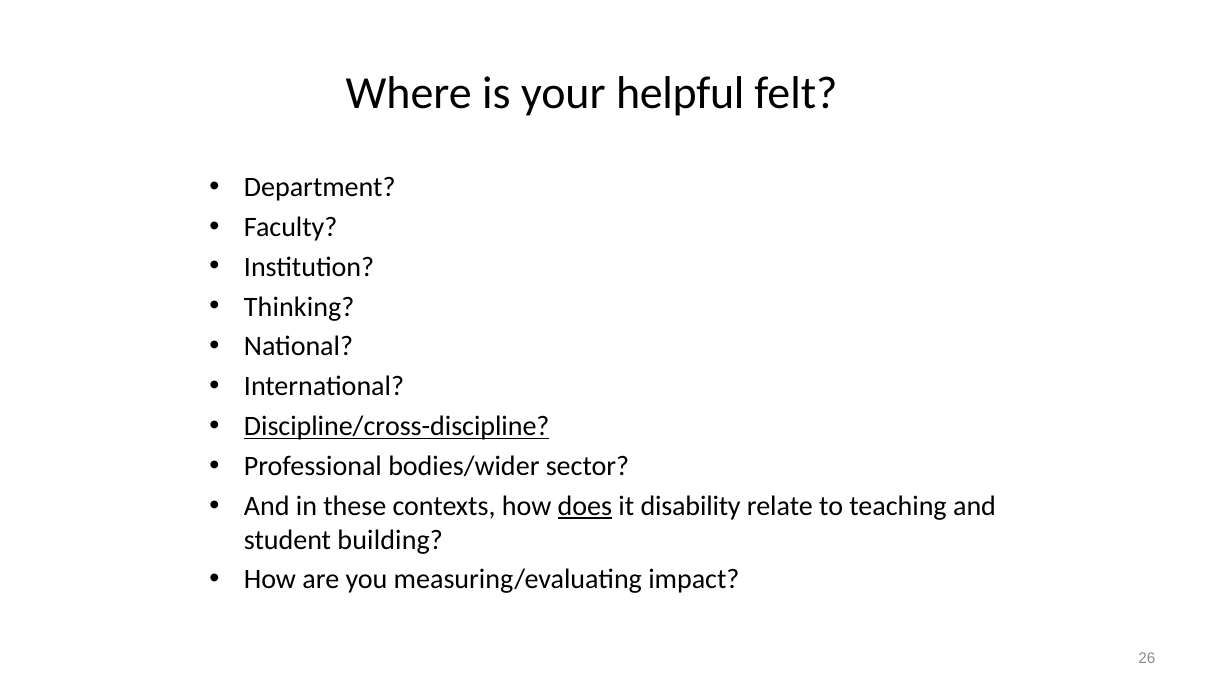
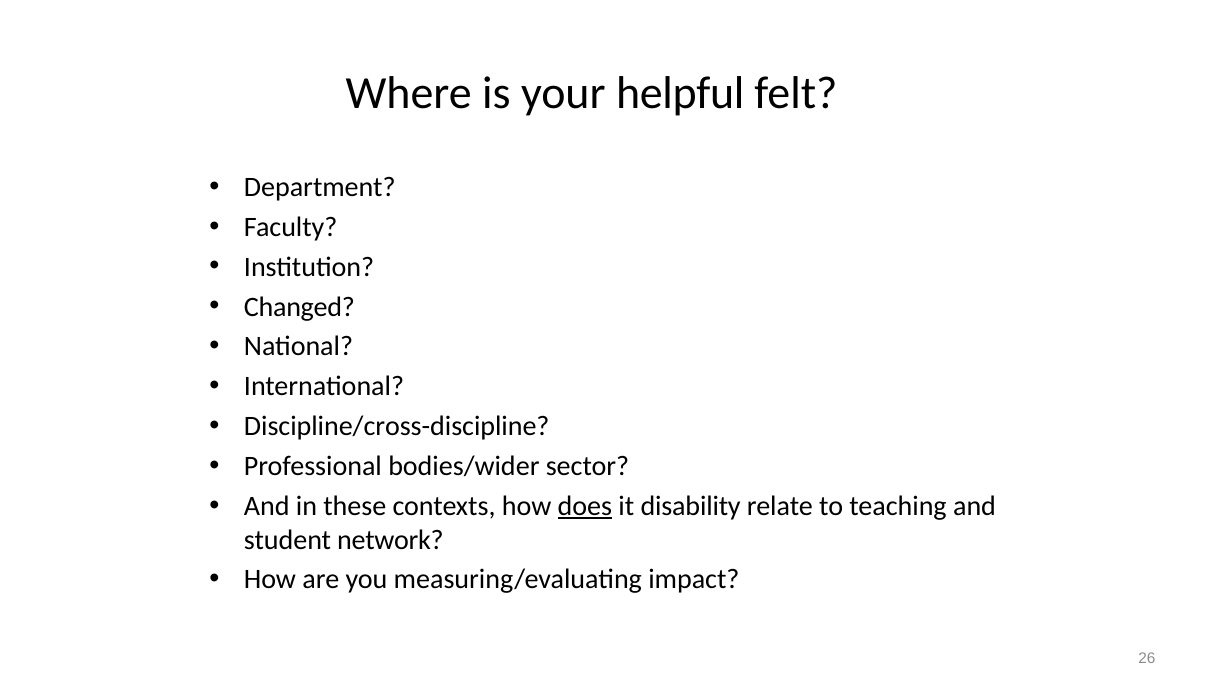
Thinking: Thinking -> Changed (299, 307)
Discipline/cross-discipline underline: present -> none (397, 426)
building: building -> network (390, 539)
